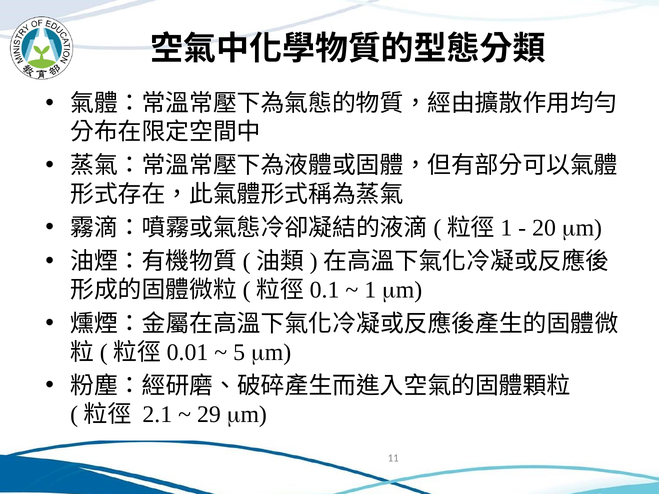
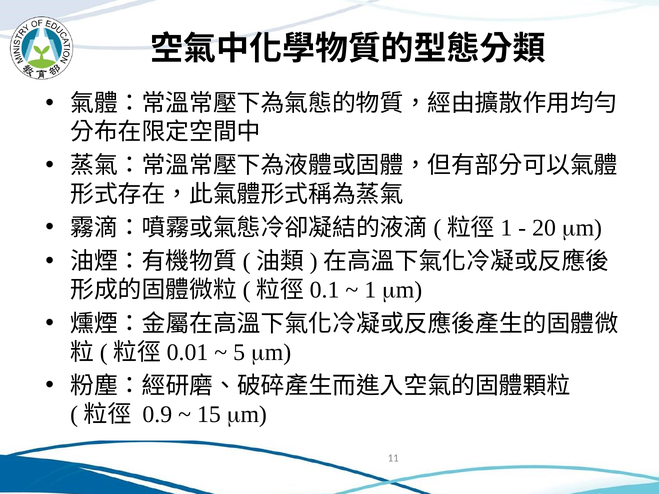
2.1: 2.1 -> 0.9 (157, 415)
29: 29 -> 15 (209, 415)
